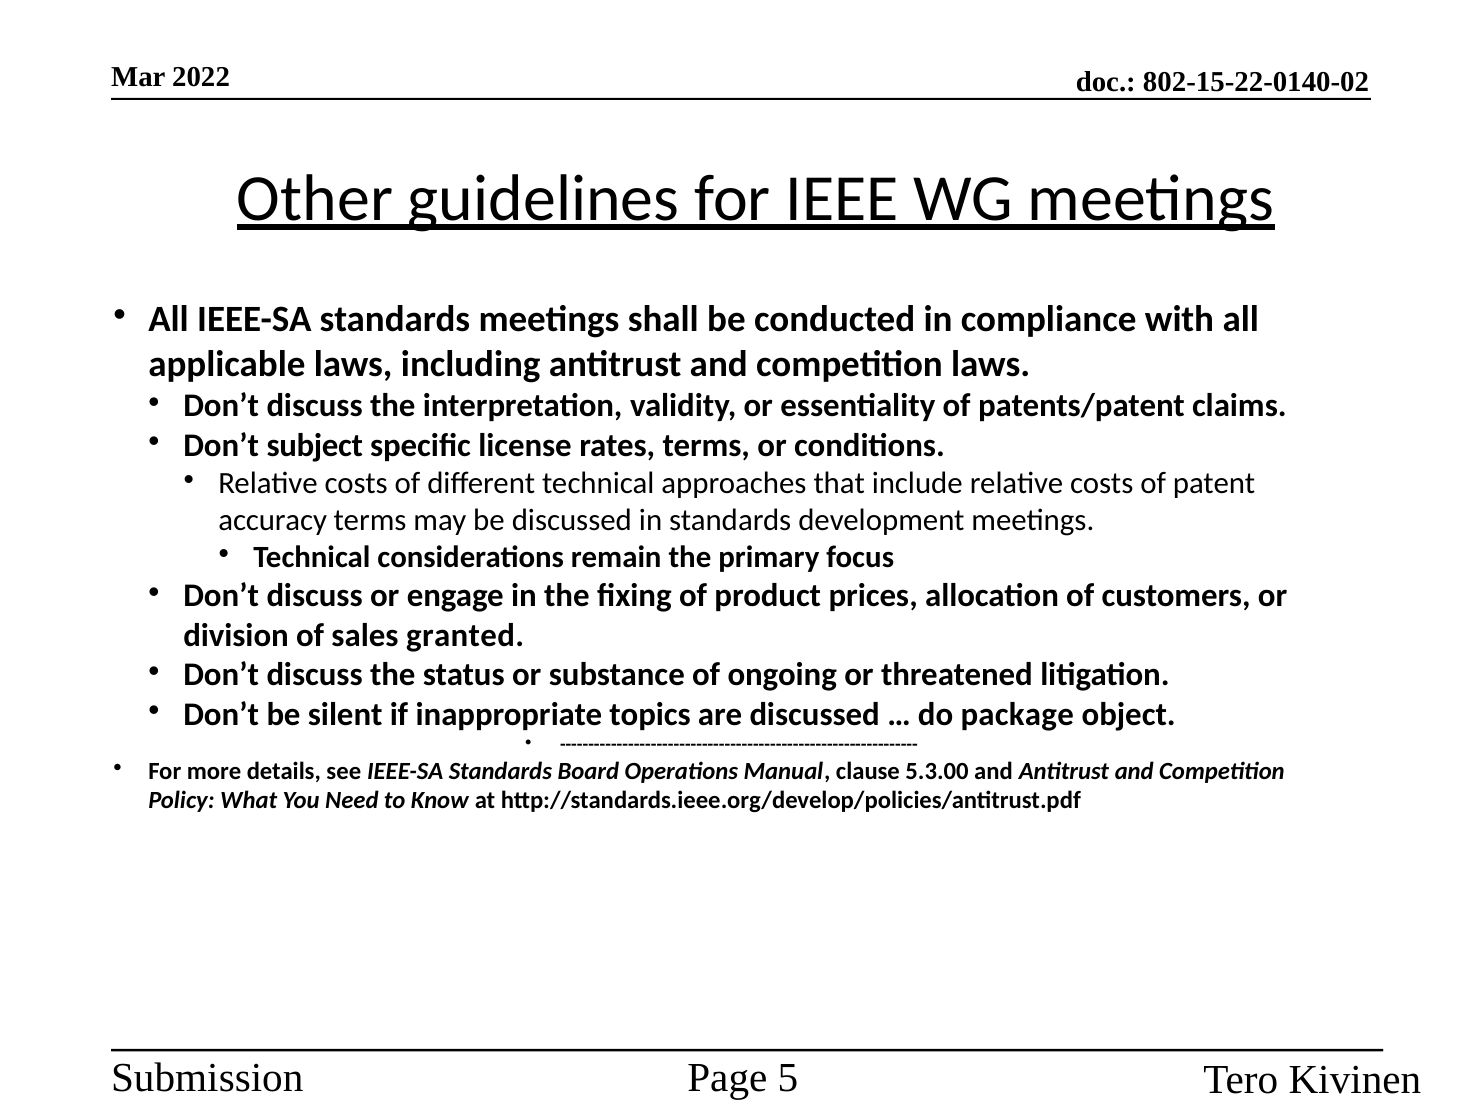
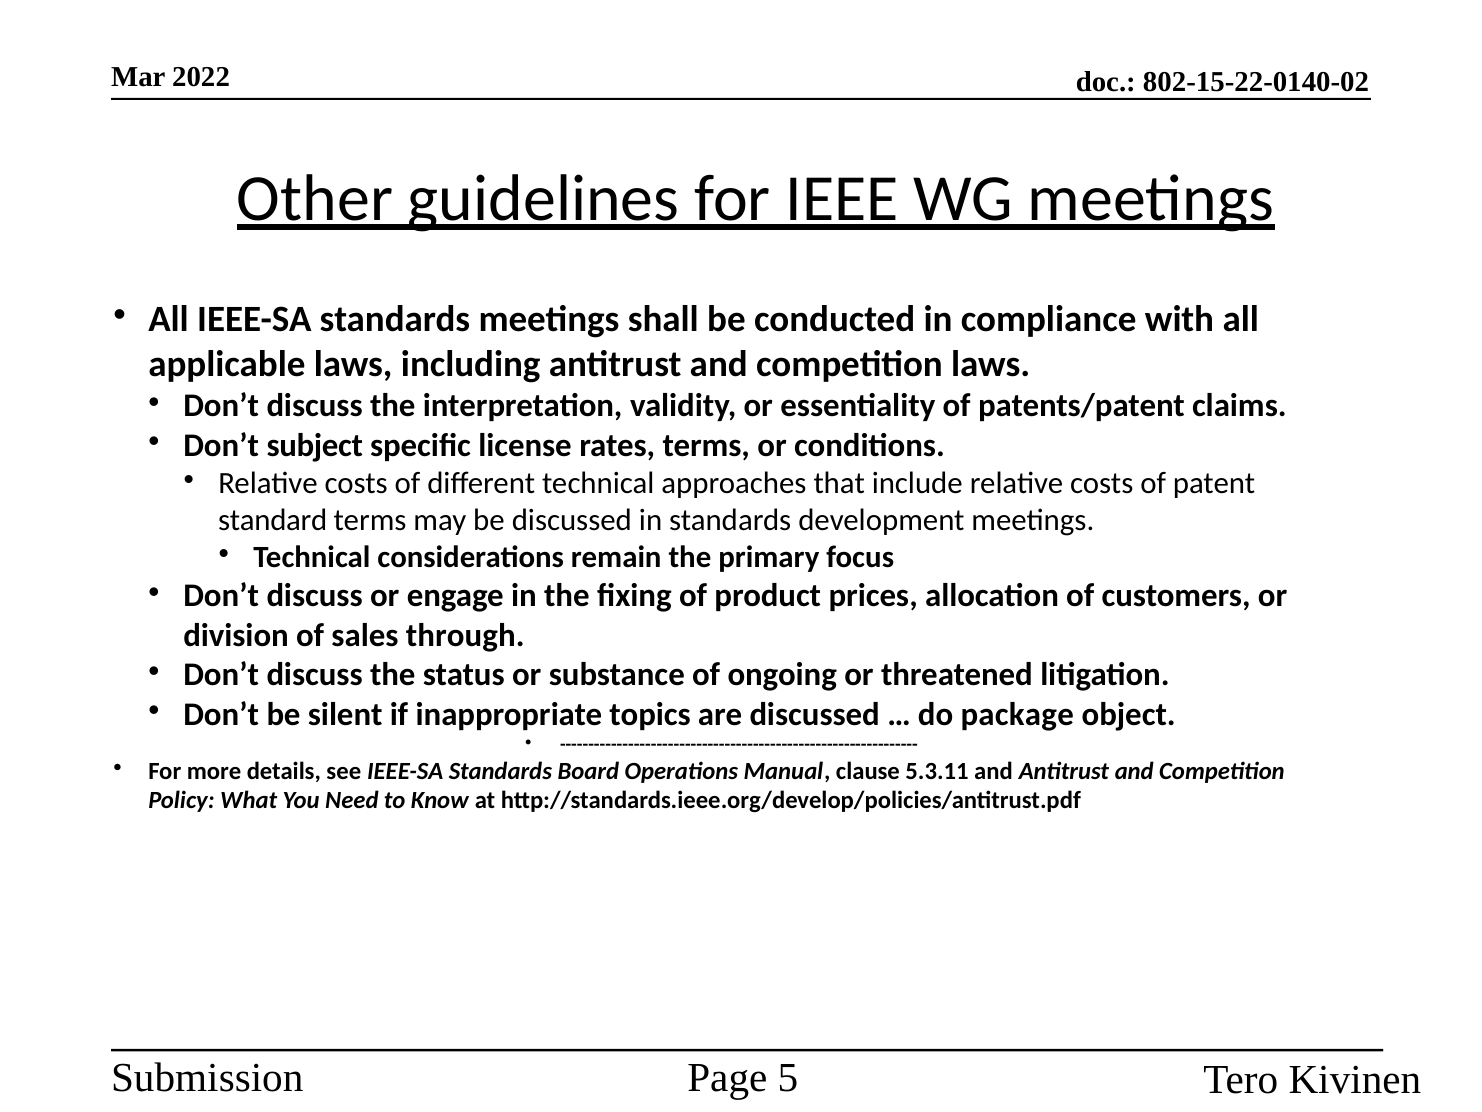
accuracy: accuracy -> standard (273, 520)
granted: granted -> through (465, 635)
5.3.00: 5.3.00 -> 5.3.11 (937, 771)
